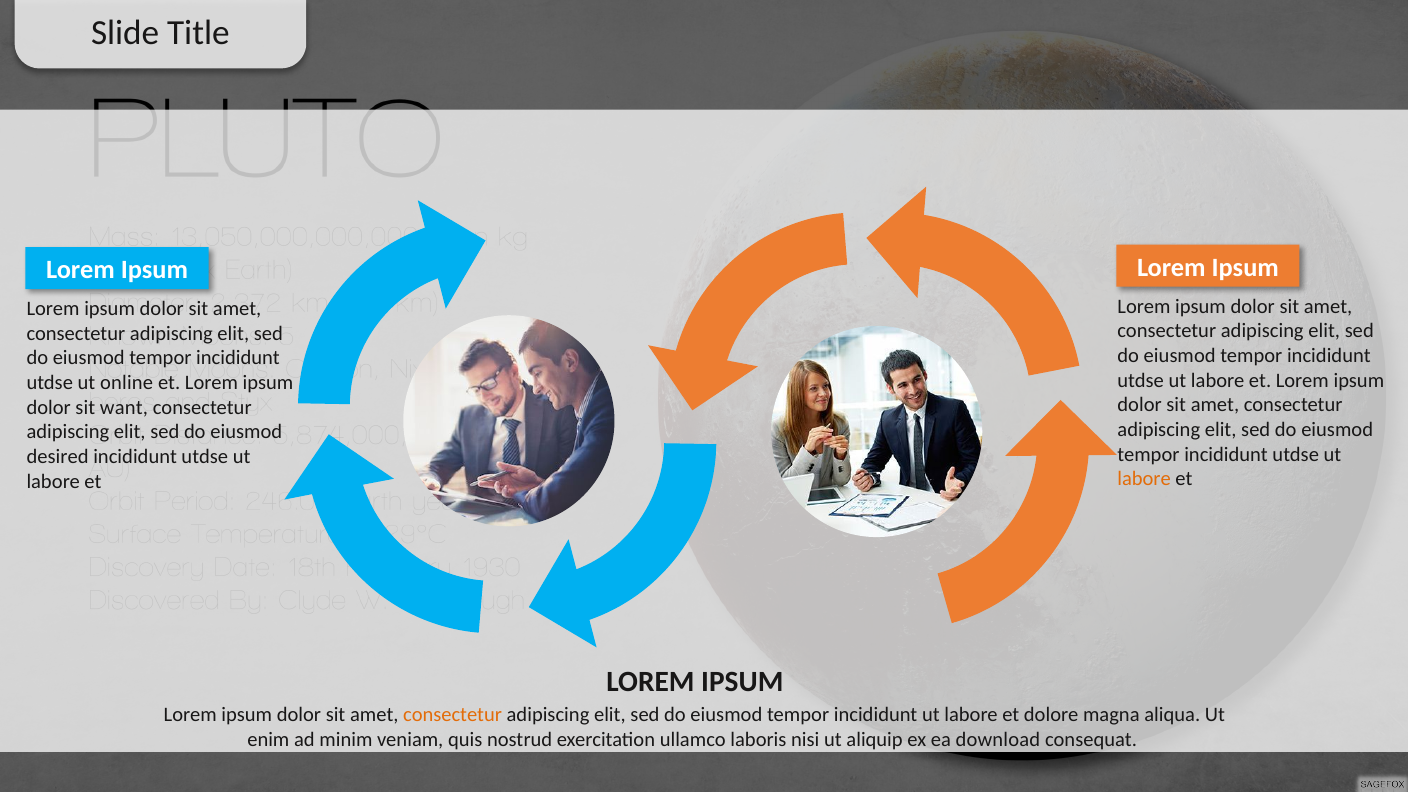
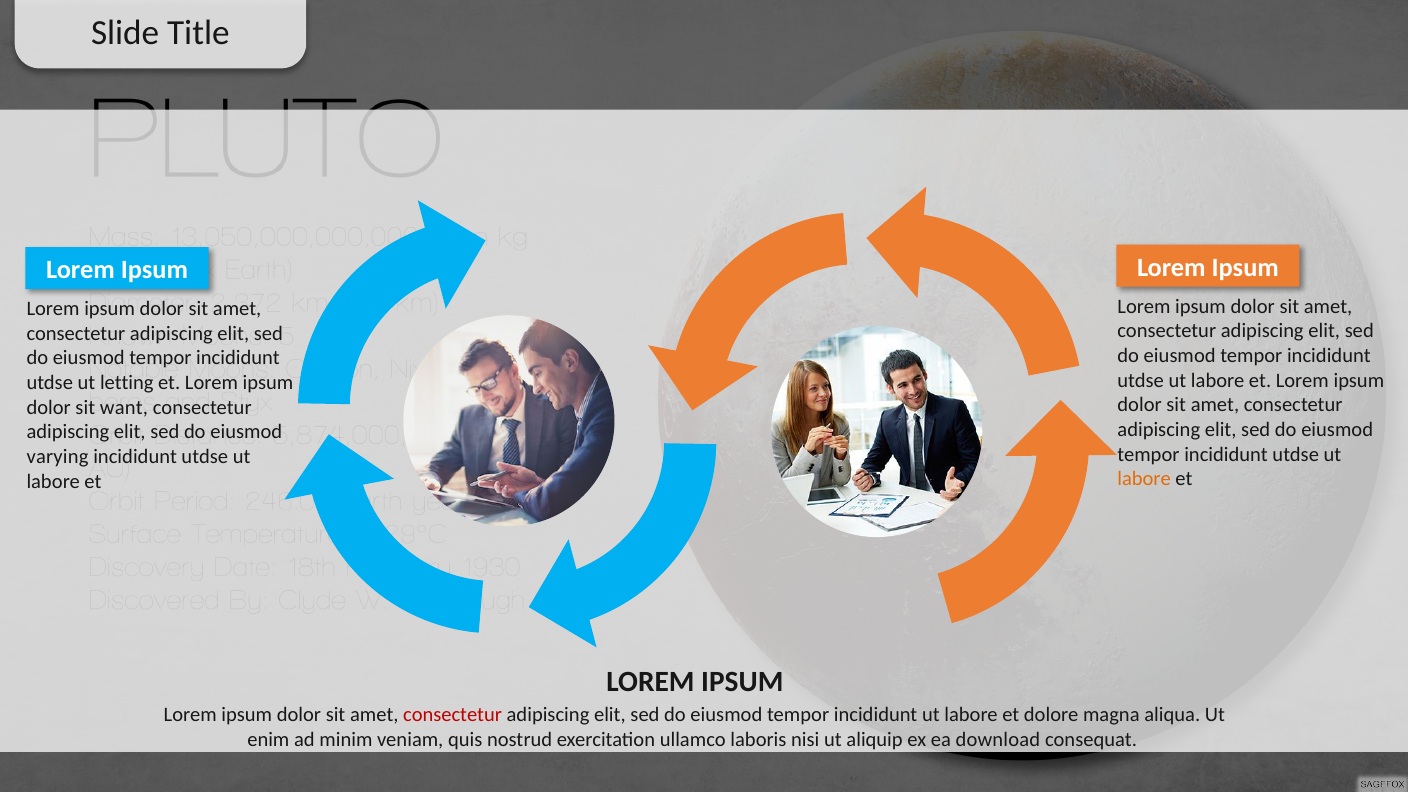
online: online -> letting (127, 383)
desired: desired -> varying (57, 457)
consectetur colour: orange -> red (453, 715)
